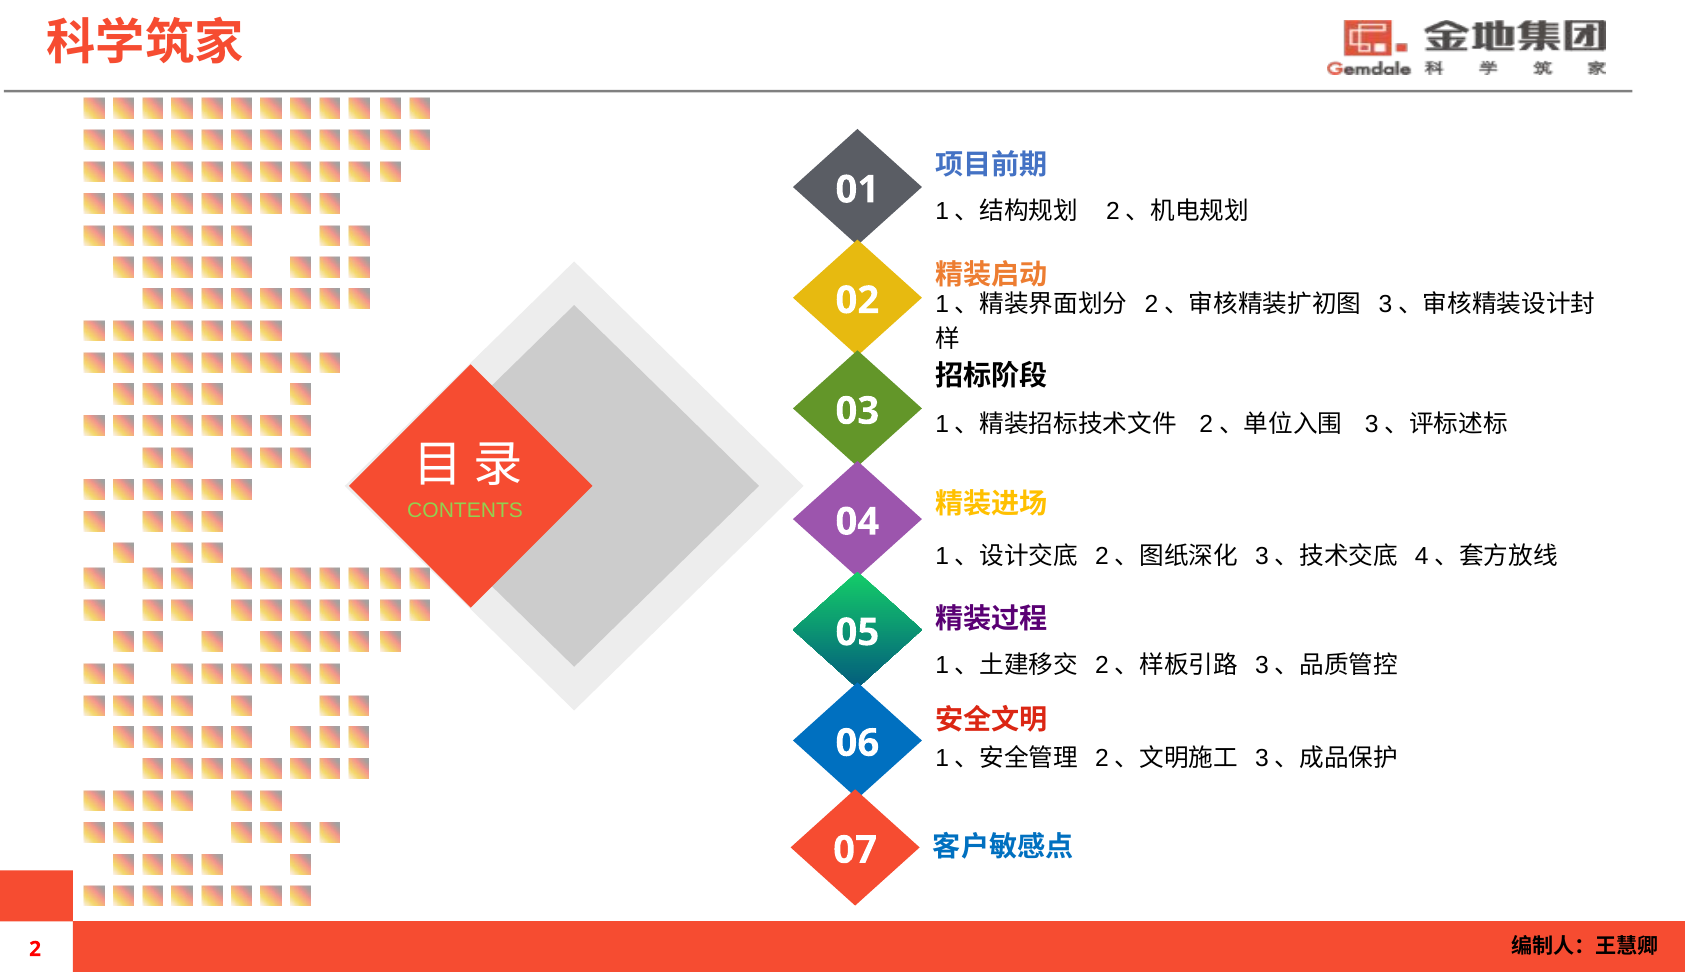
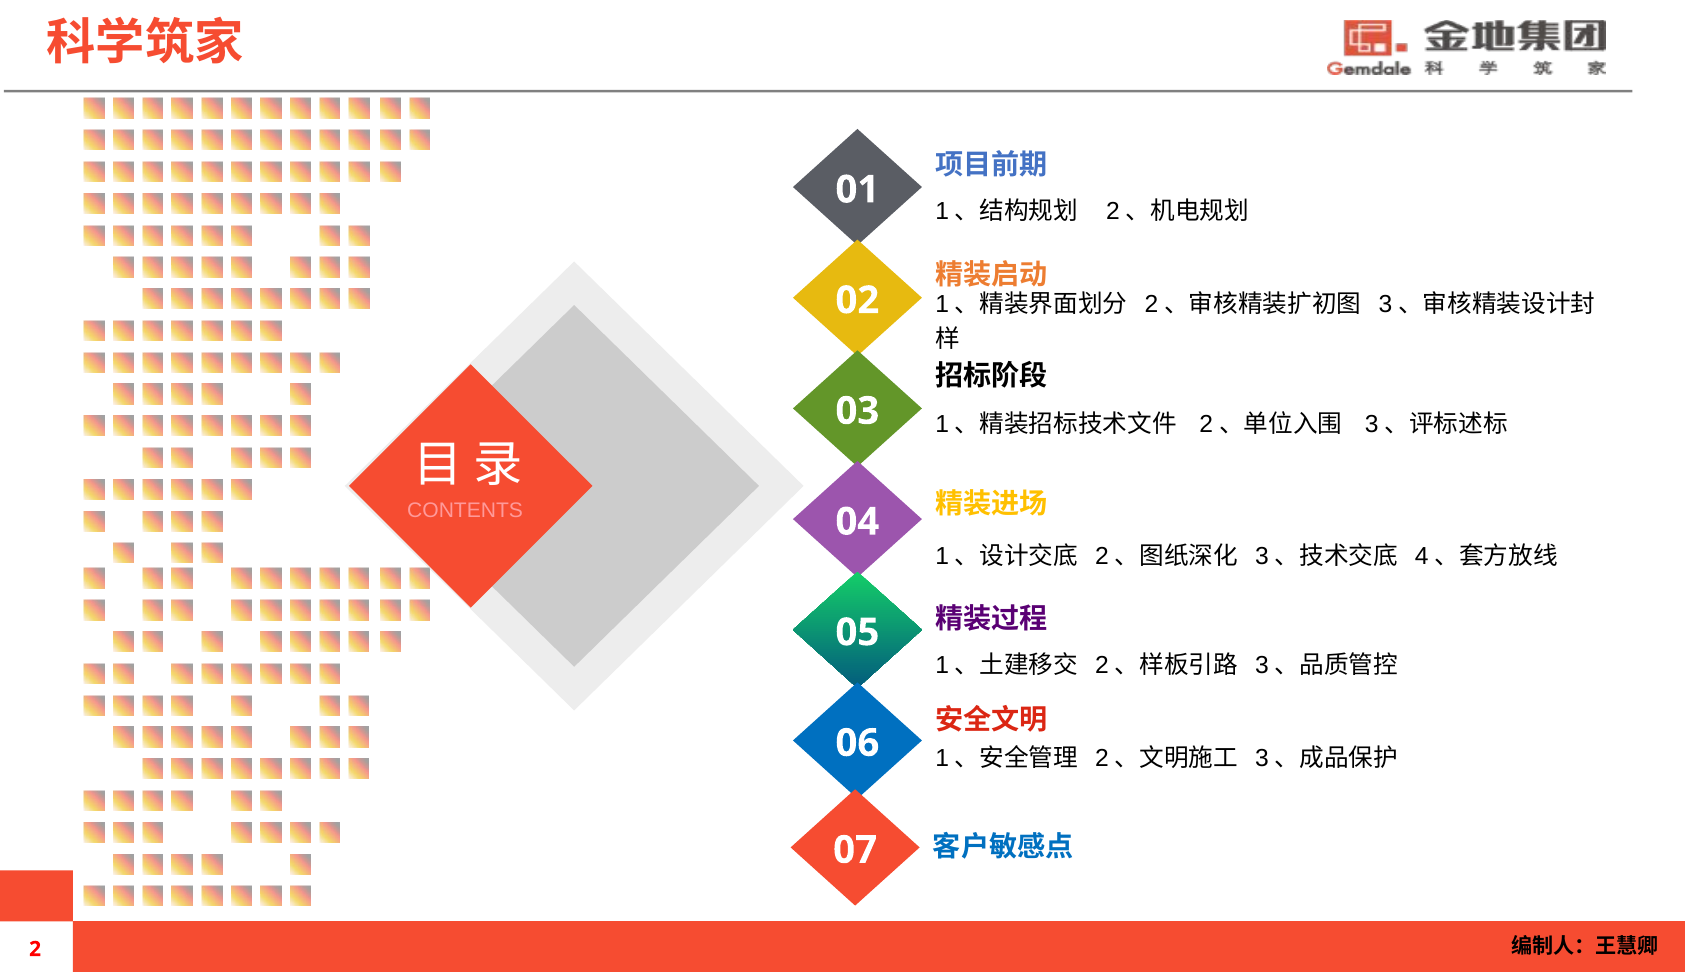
CONTENTS colour: light green -> pink (465, 510)
